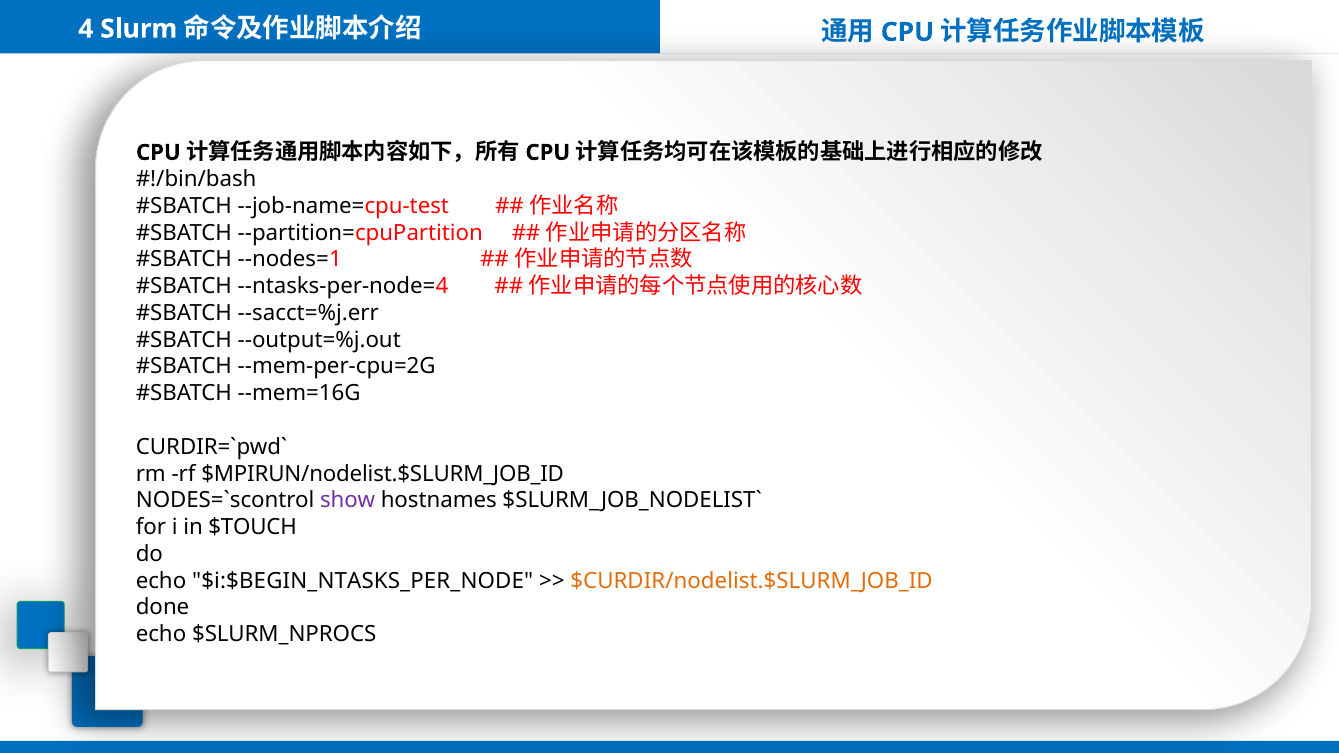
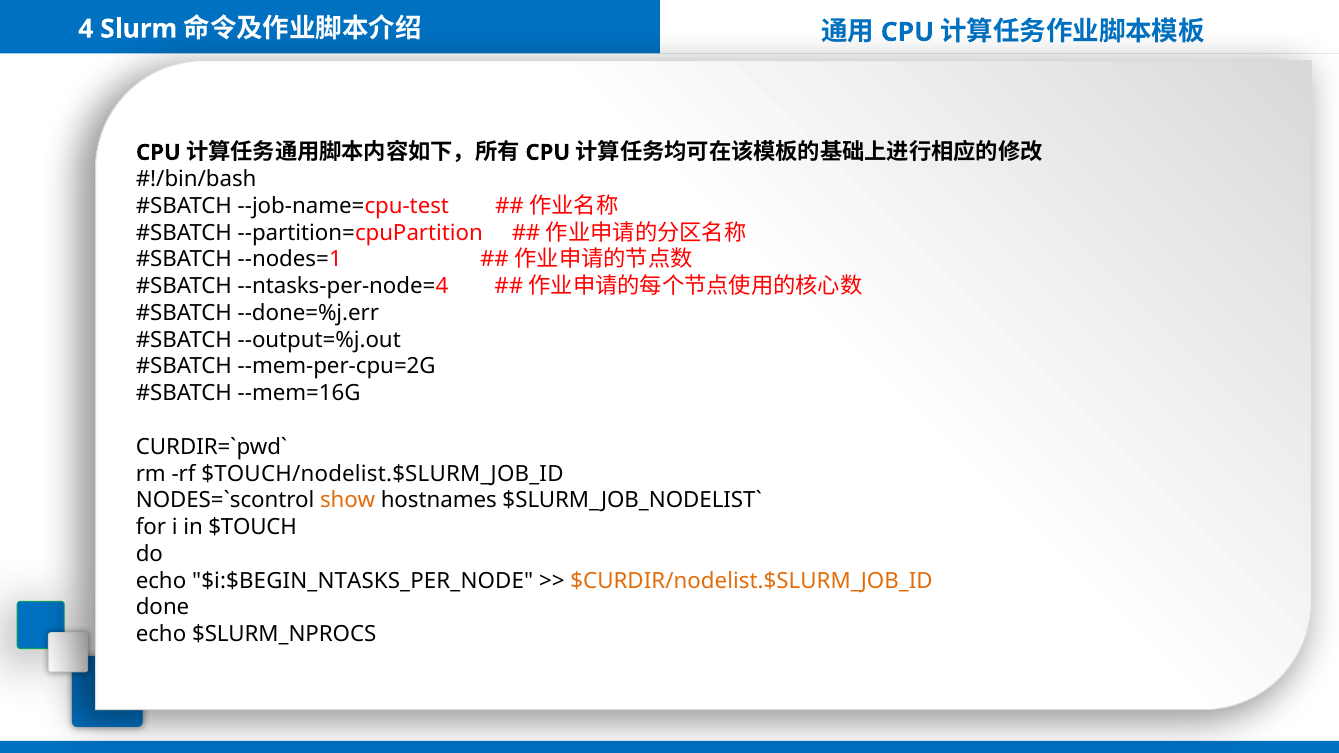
--sacct=%j.err: --sacct=%j.err -> --done=%j.err (308, 313)
$MPIRUN/nodelist.$SLURM_JOB_ID: $MPIRUN/nodelist.$SLURM_JOB_ID -> $TOUCH/nodelist.$SLURM_JOB_ID (382, 474)
show colour: purple -> orange (348, 501)
